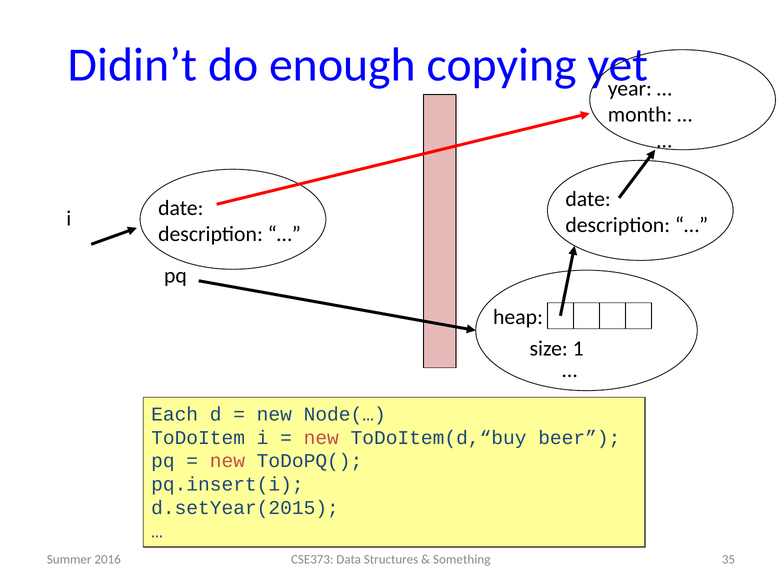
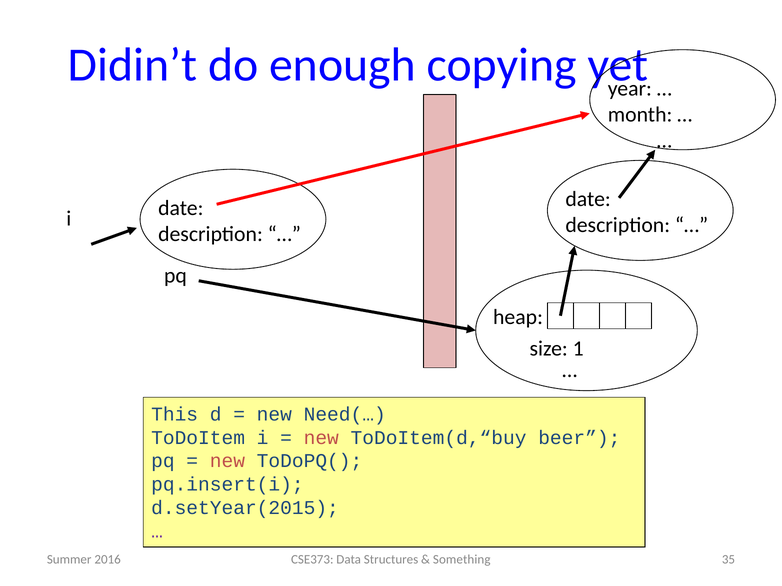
Each: Each -> This (175, 415)
Node(…: Node(… -> Need(… (345, 415)
